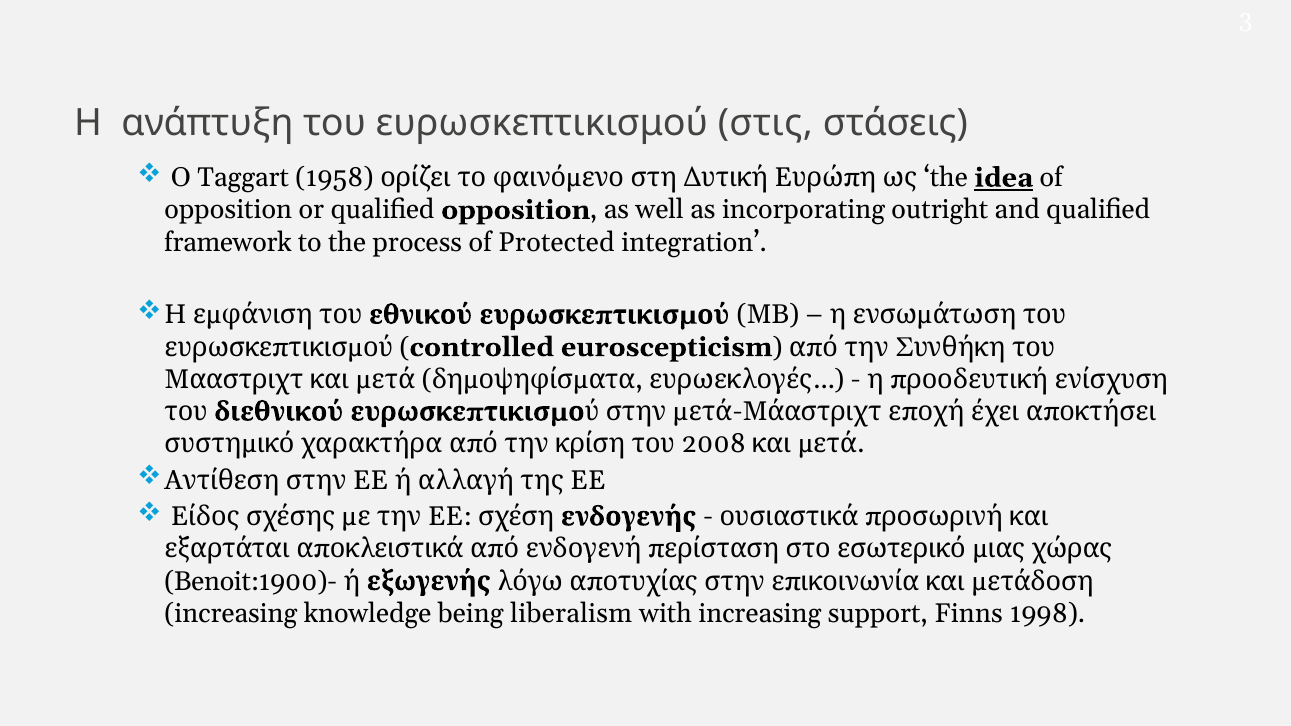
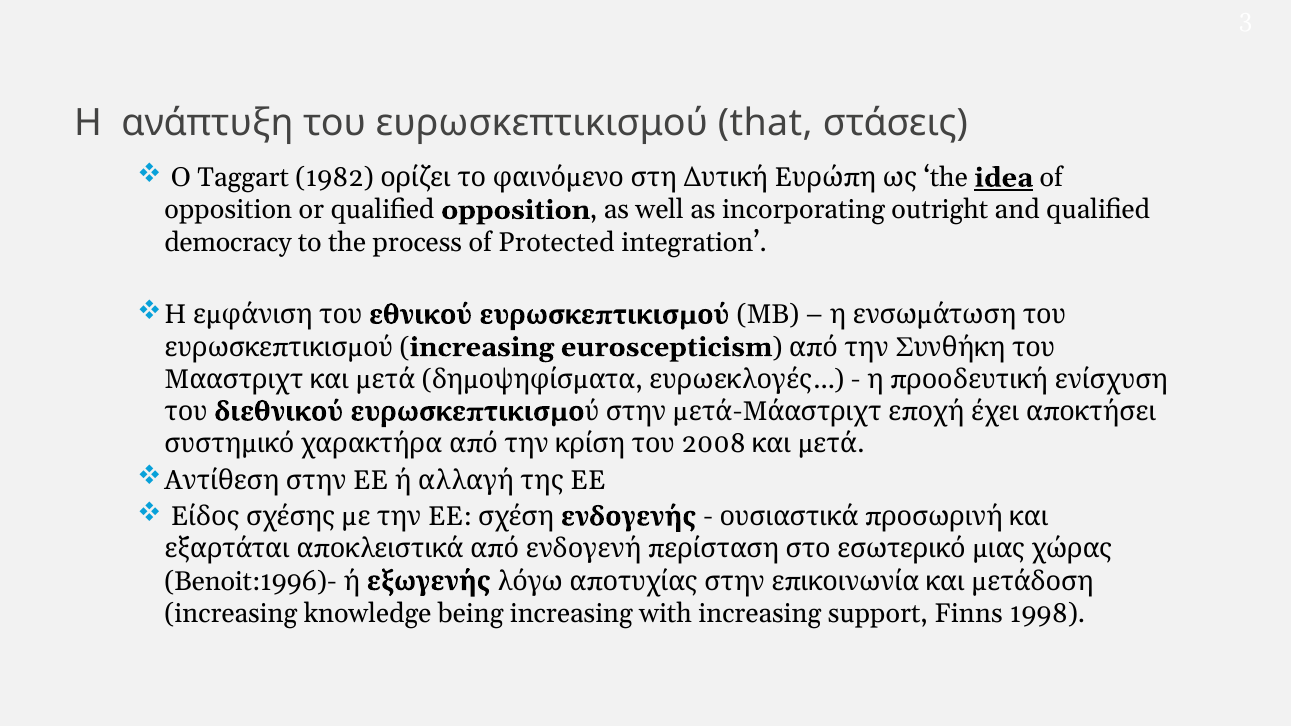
στις: στις -> that (765, 123)
1958: 1958 -> 1982 (335, 178)
framework: framework -> democracy (228, 242)
controlled: controlled -> increasing (482, 347)
Benoit:1900)-: Benoit:1900)- -> Benoit:1996)- (251, 581)
being liberalism: liberalism -> increasing (571, 614)
